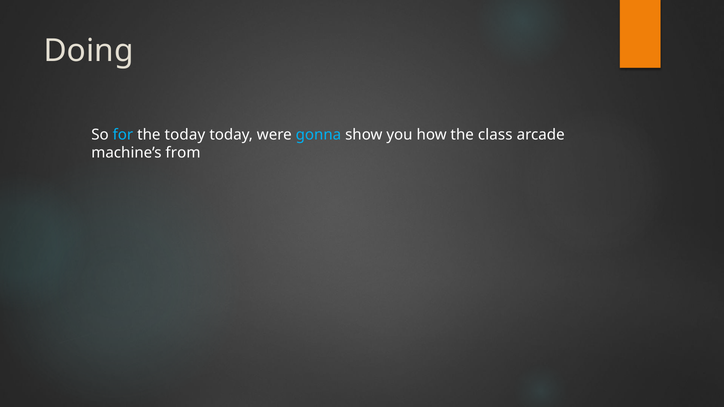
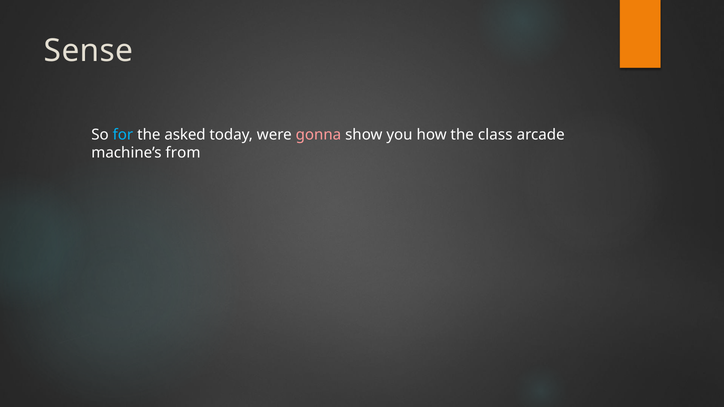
Doing: Doing -> Sense (89, 51)
the today: today -> asked (185, 135)
gonna colour: light blue -> pink (318, 135)
